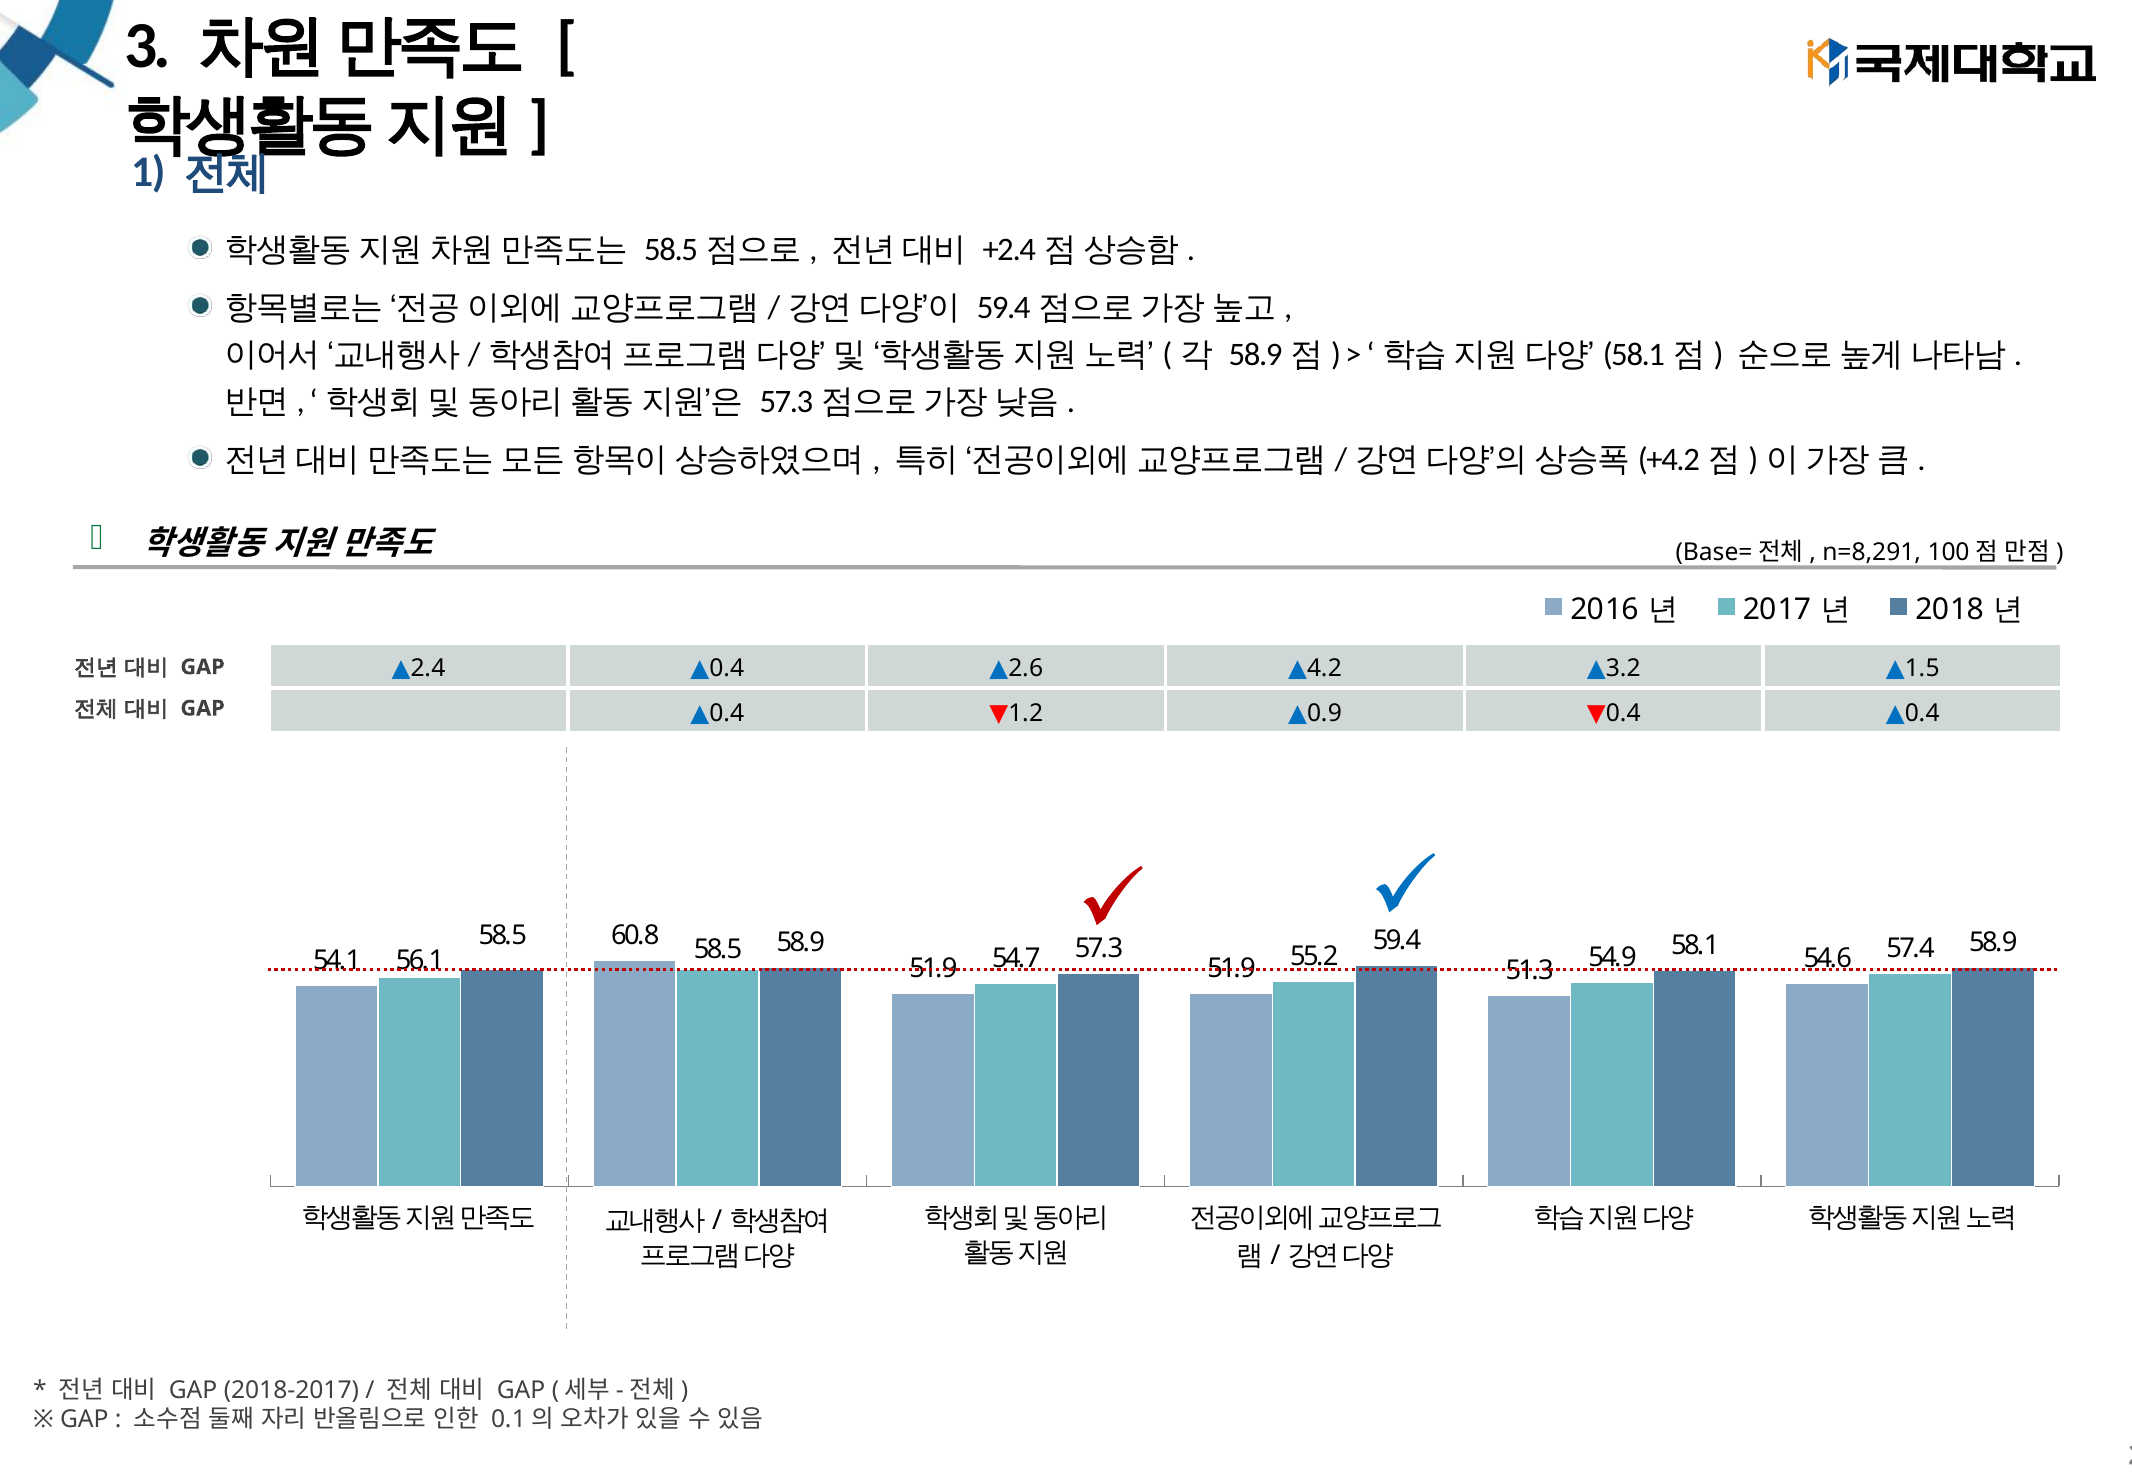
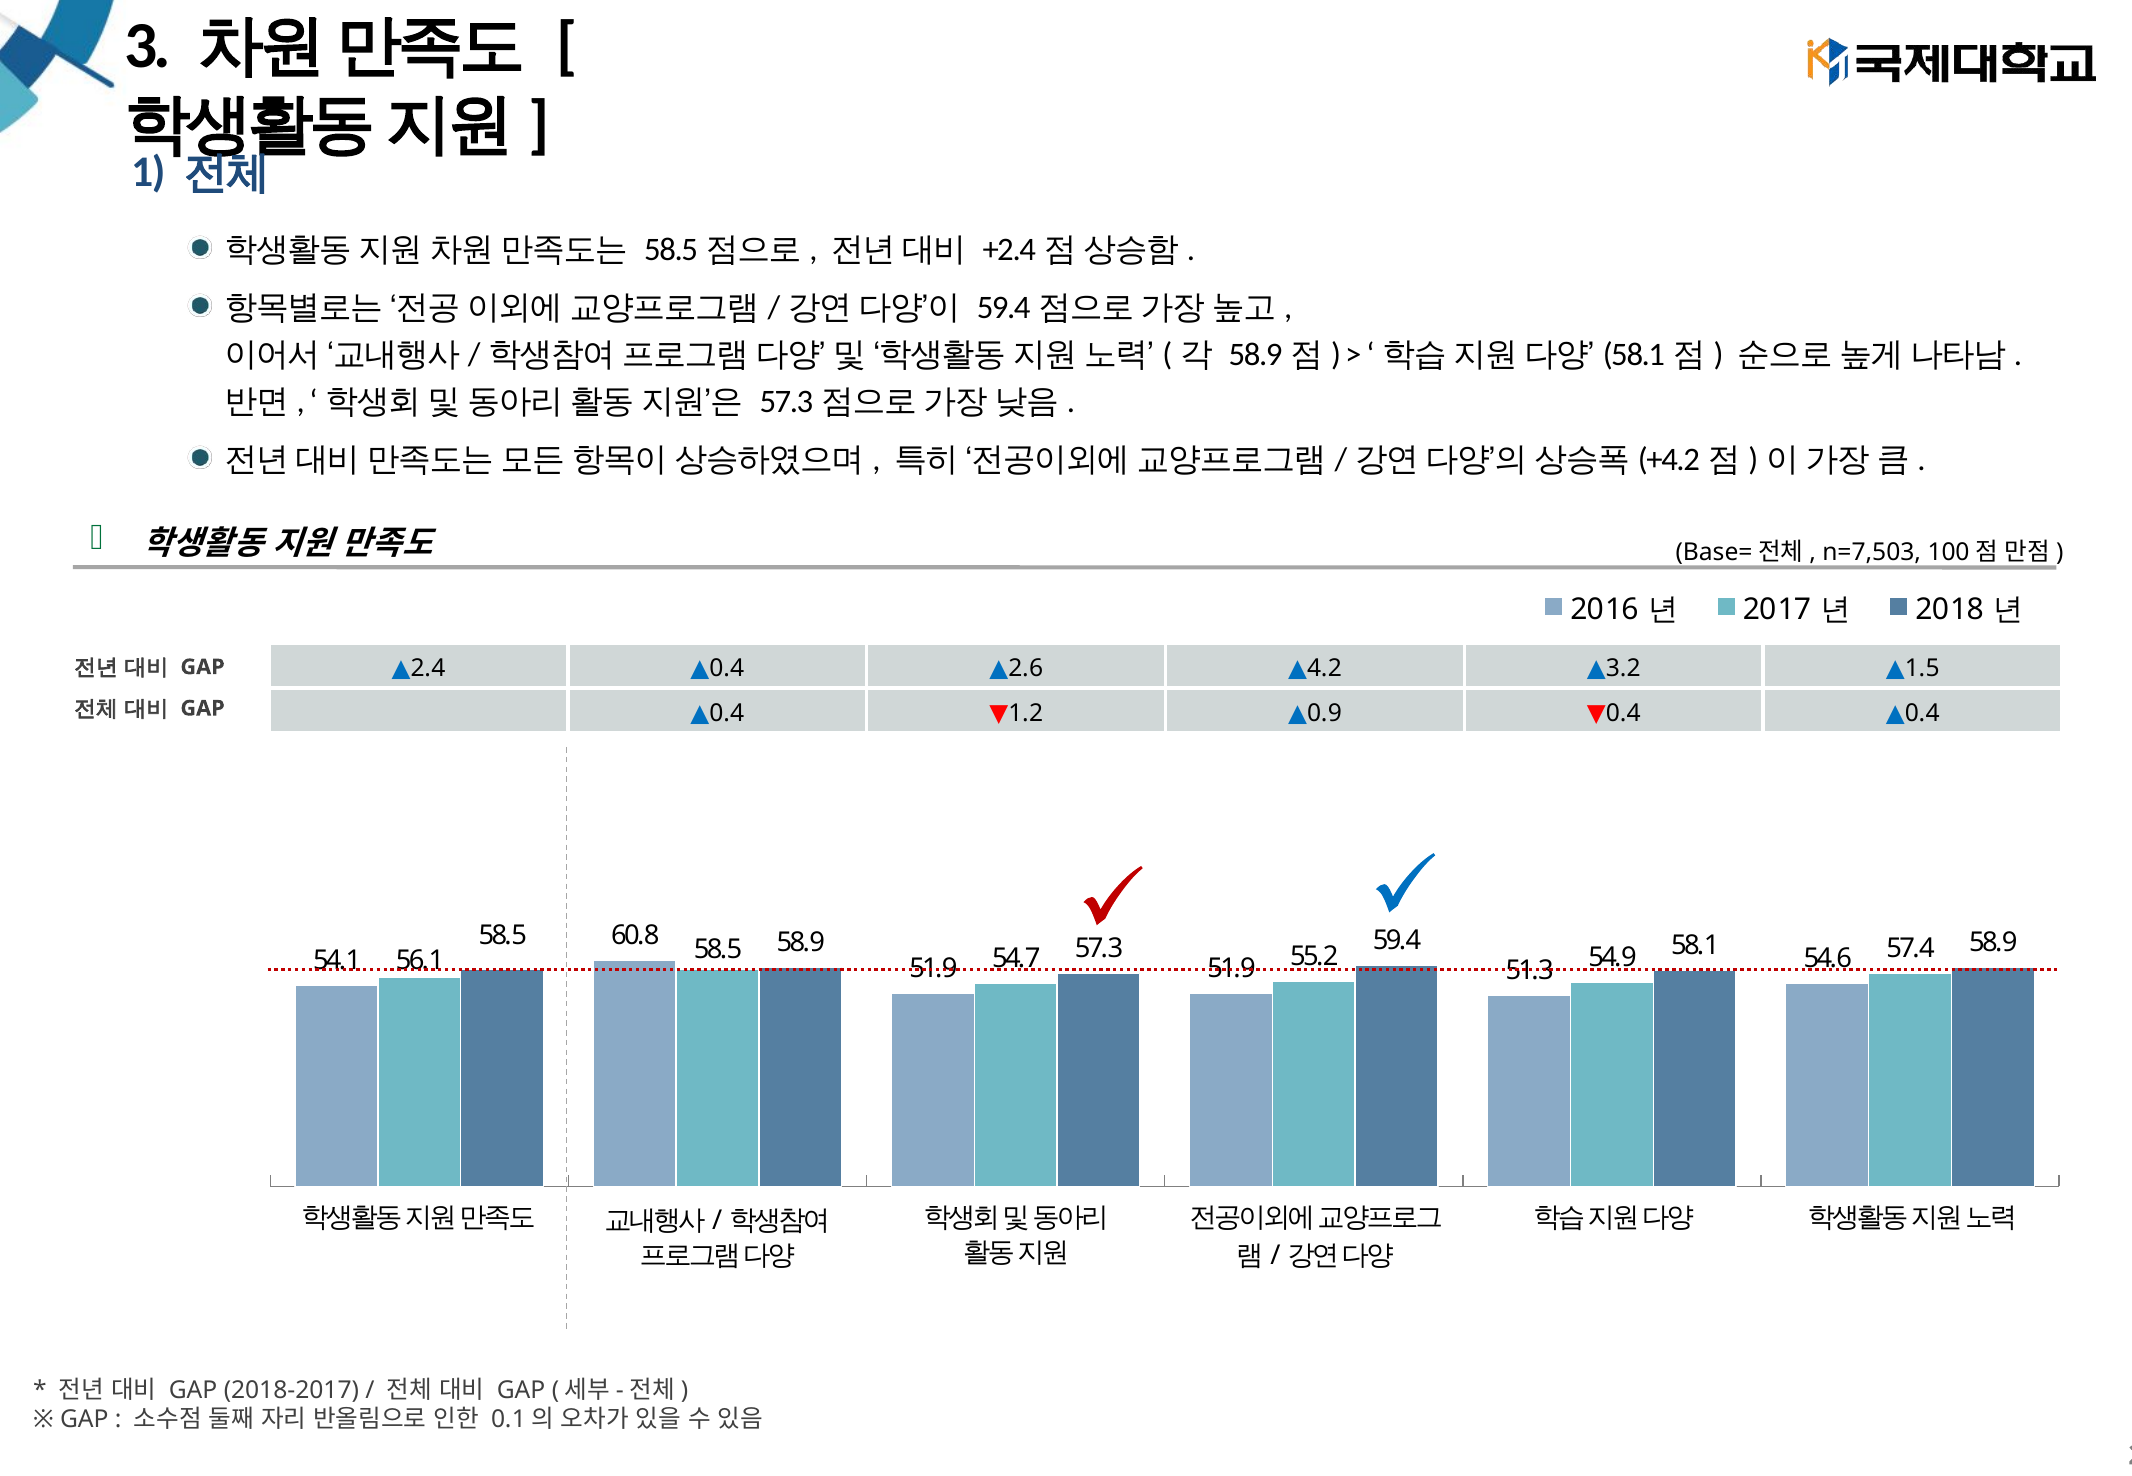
n=8,291: n=8,291 -> n=7,503 (1872, 552)
